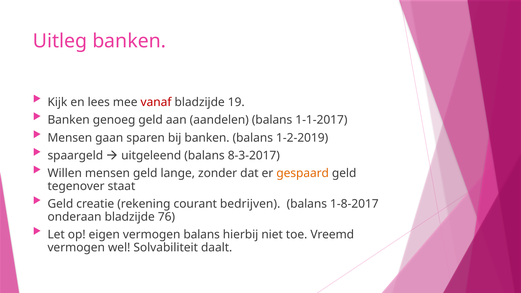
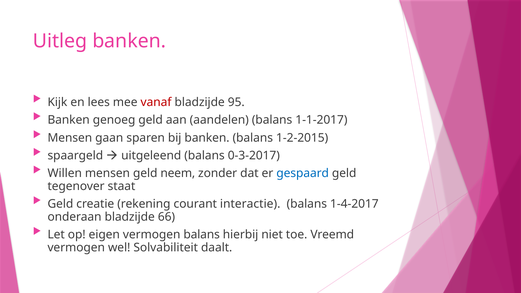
19: 19 -> 95 (236, 102)
1-2-2019: 1-2-2019 -> 1-2-2015 (302, 138)
8-3-2017: 8-3-2017 -> 0-3-2017 (254, 156)
lange: lange -> neem (178, 173)
gespaard colour: orange -> blue (303, 173)
bedrijven: bedrijven -> interactie (250, 204)
1-8-2017: 1-8-2017 -> 1-4-2017 (354, 204)
76: 76 -> 66 (166, 217)
